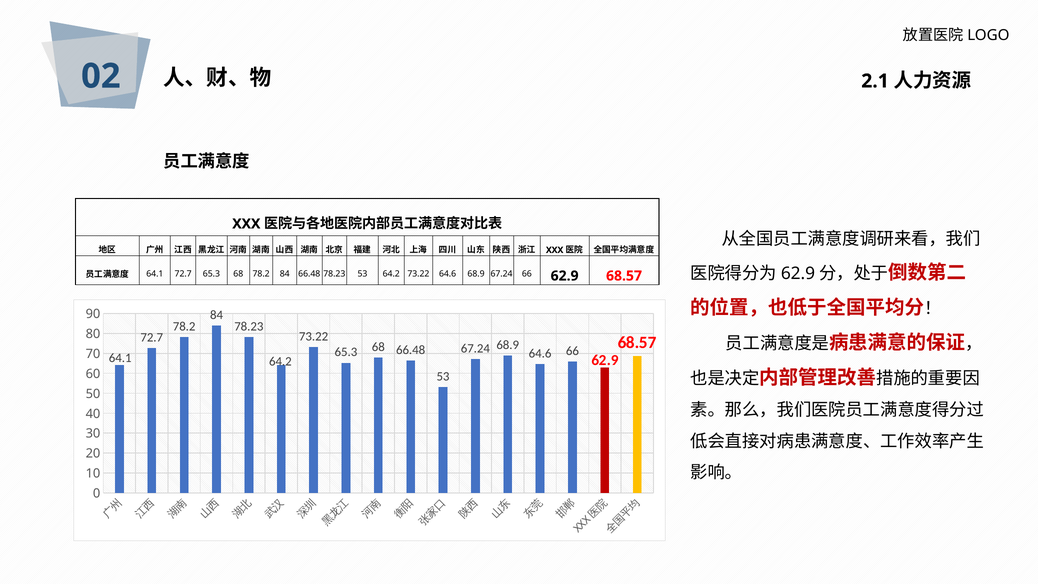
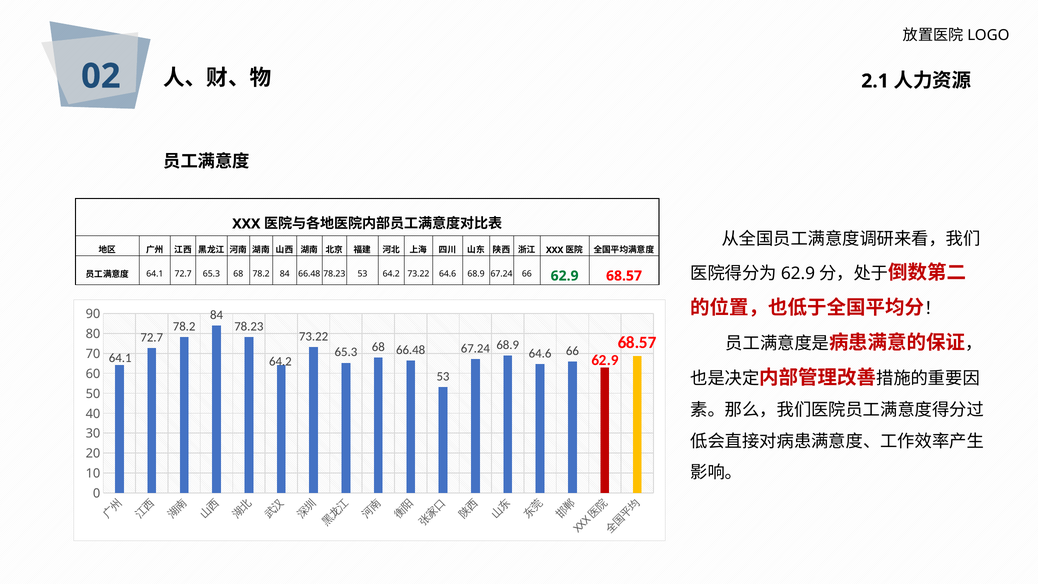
62.9 colour: black -> green (565, 276)
